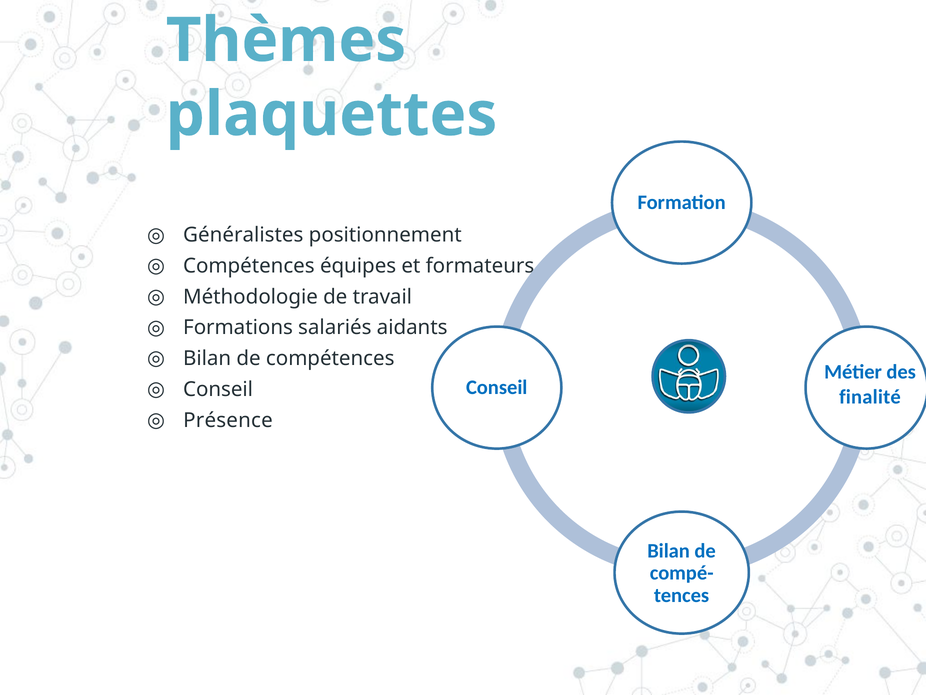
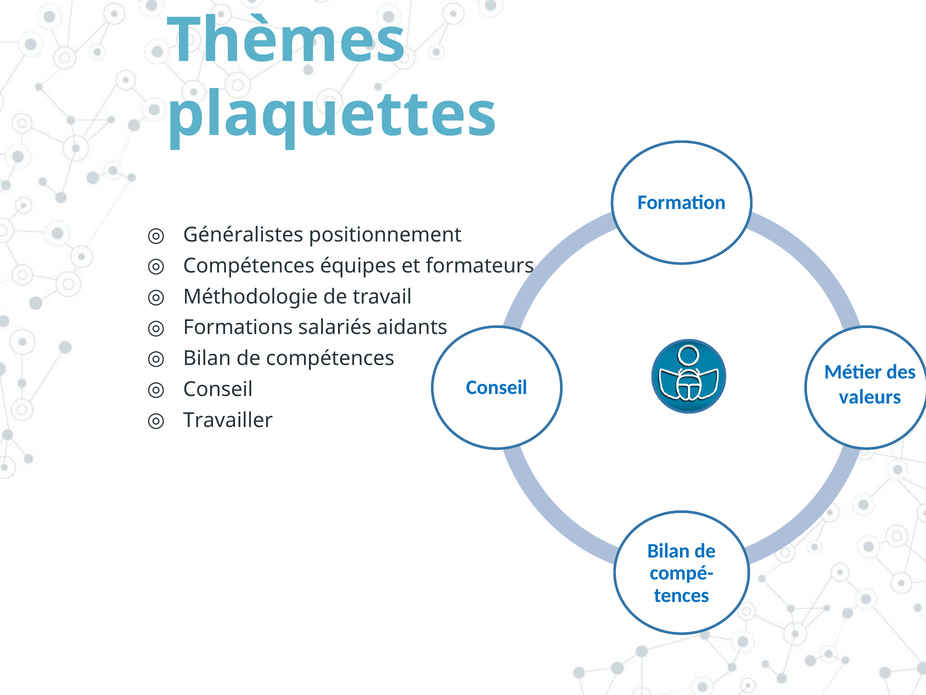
finalité: finalité -> valeurs (870, 397)
Présence: Présence -> Travailler (228, 420)
